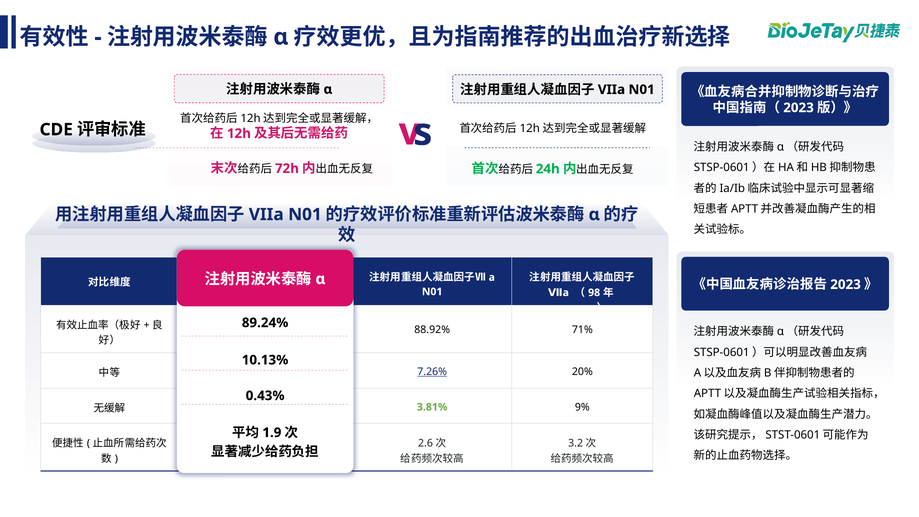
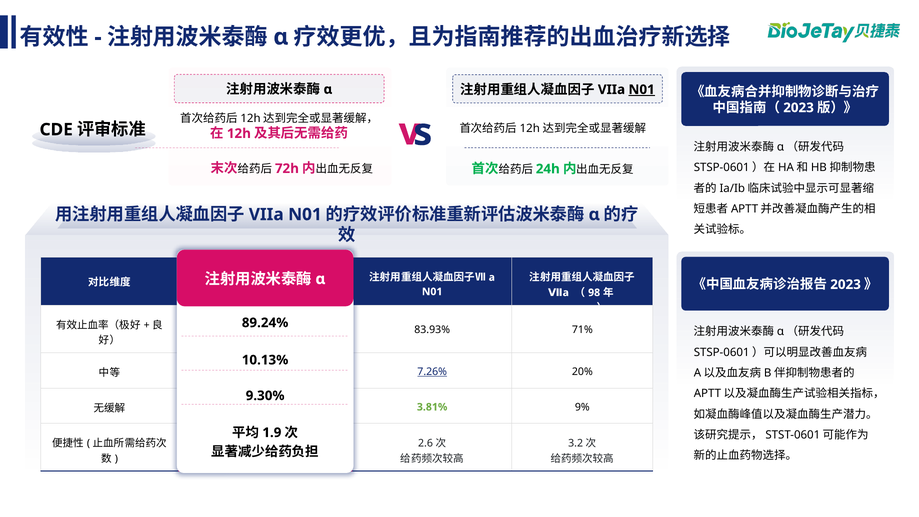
N01 underline: none -> present (642, 90)
88.92%: 88.92% -> 83.93% (432, 330)
0.43%: 0.43% -> 9.30% (265, 396)
